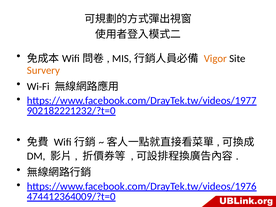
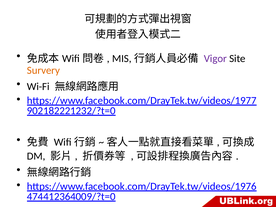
Vigor colour: orange -> purple (215, 59)
